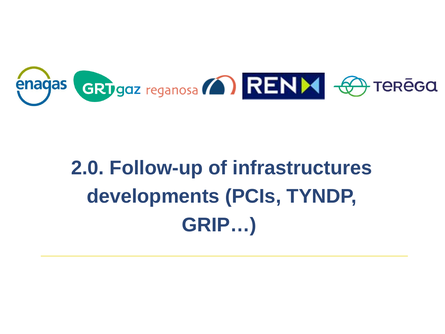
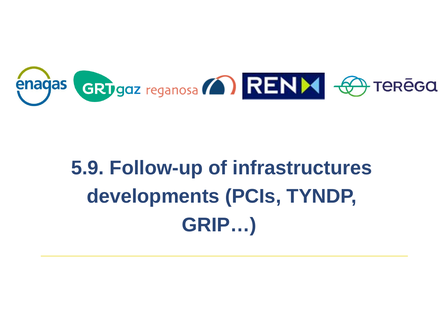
2.0: 2.0 -> 5.9 (88, 168)
